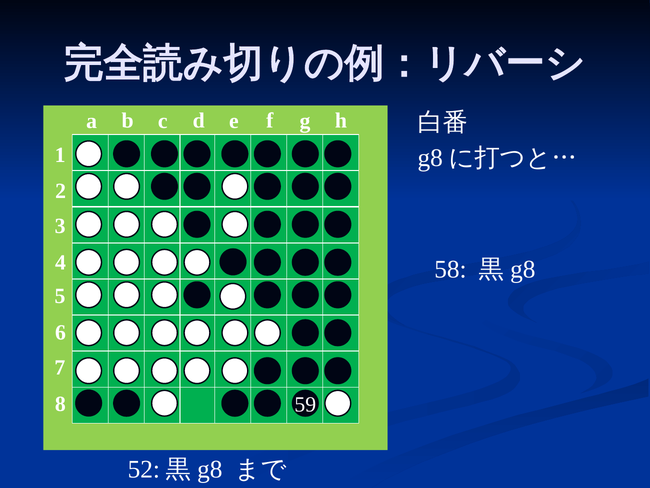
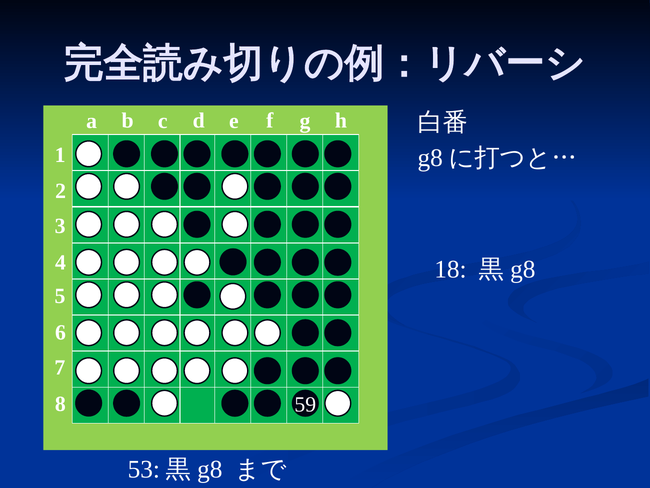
58: 58 -> 18 (450, 269)
52: 52 -> 53 (144, 469)
